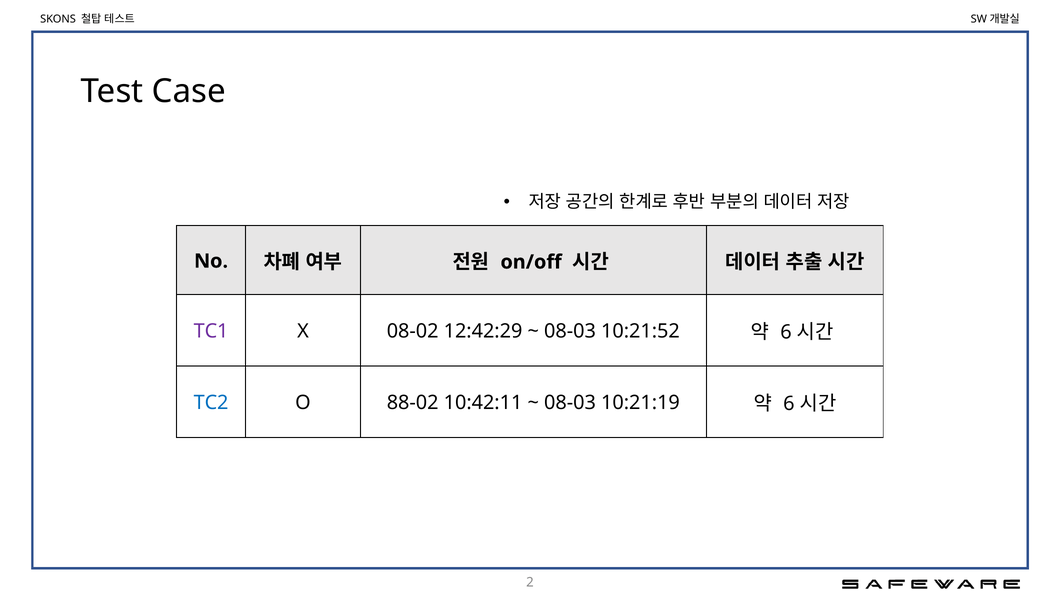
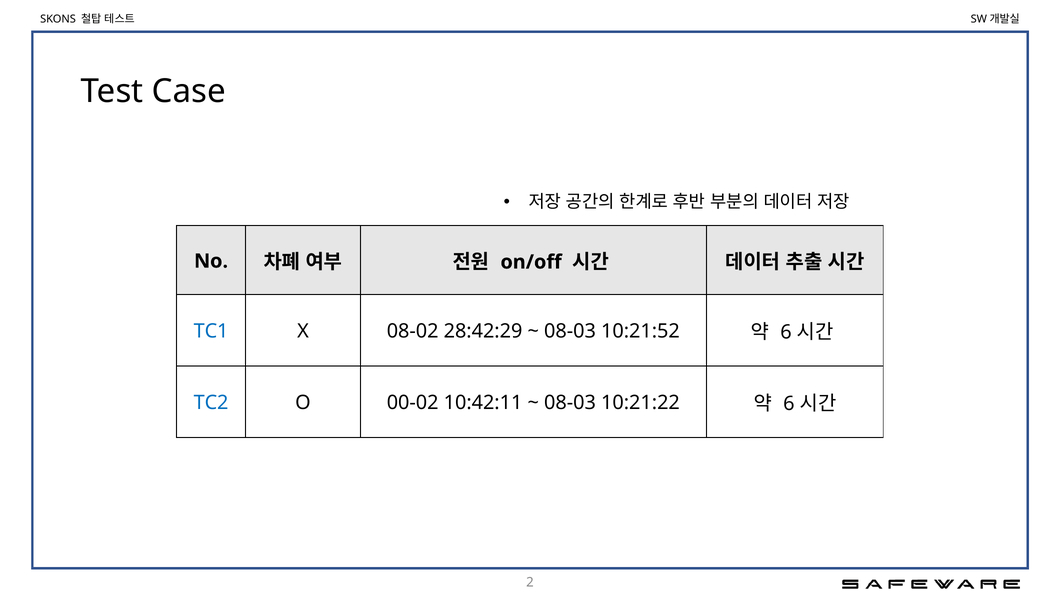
TC1 colour: purple -> blue (211, 331)
12:42:29: 12:42:29 -> 28:42:29 (483, 331)
88-02: 88-02 -> 00-02 (413, 403)
10:21:19: 10:21:19 -> 10:21:22 (640, 403)
